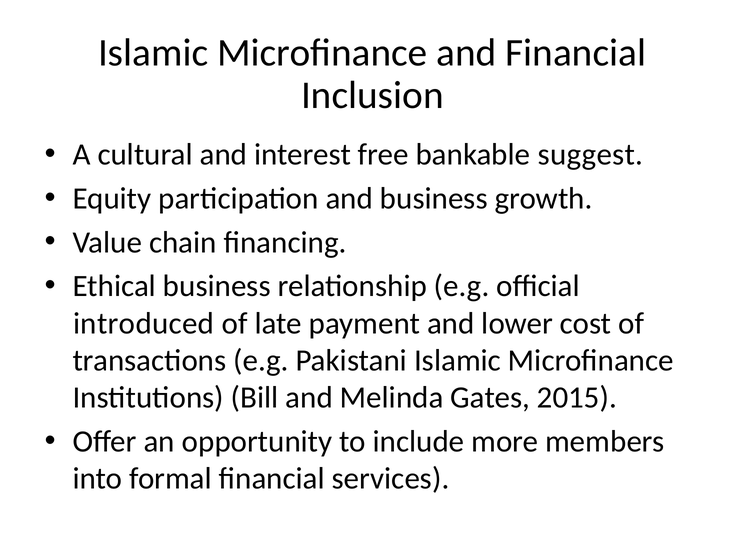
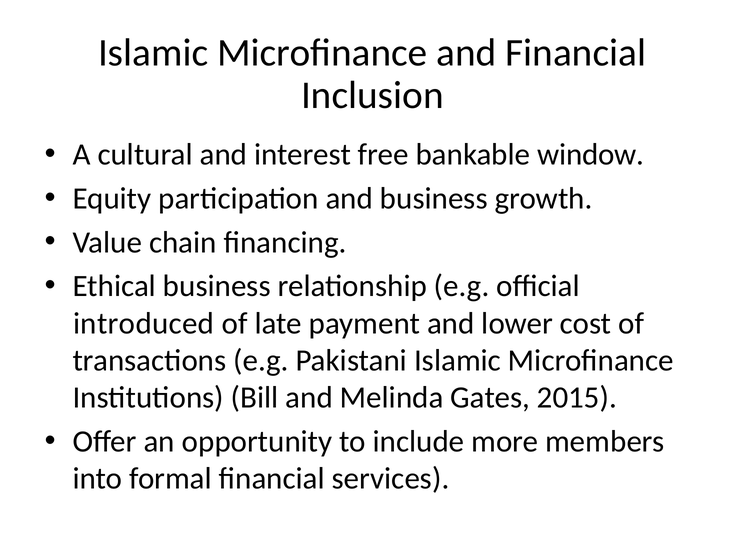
suggest: suggest -> window (591, 155)
